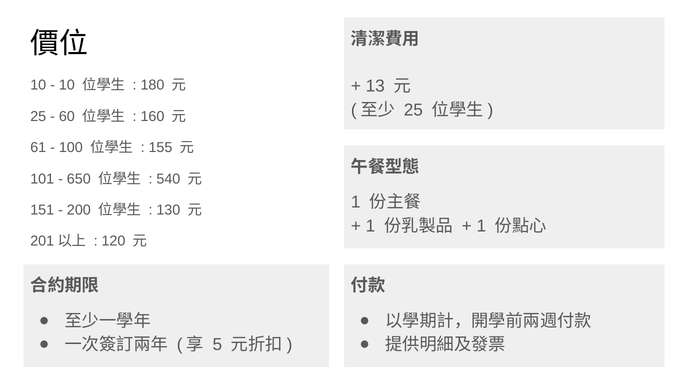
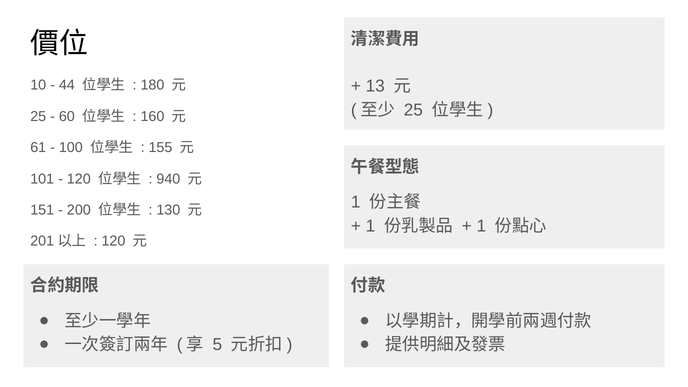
10: 10 -> 44 (67, 85)
650: 650 -> 120 (79, 179)
540: 540 -> 940 (168, 179)
